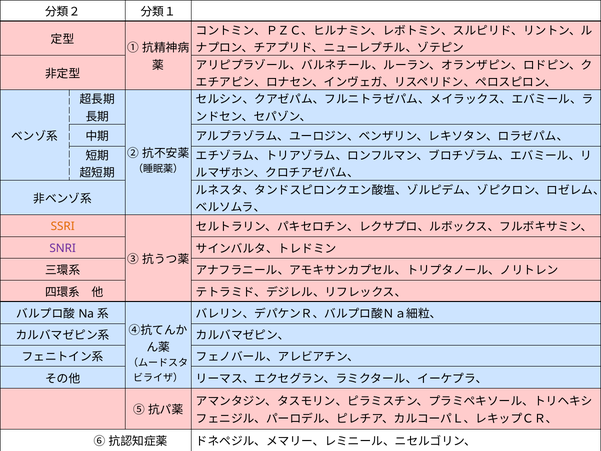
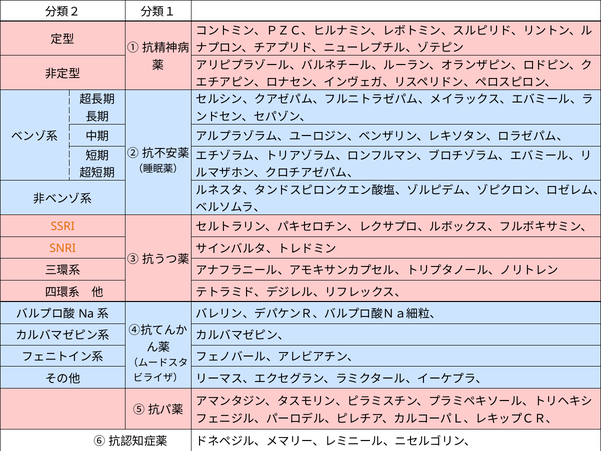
SNRI colour: purple -> orange (63, 248)
